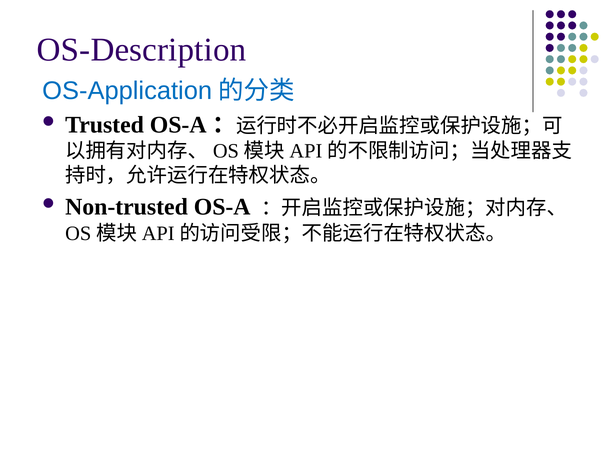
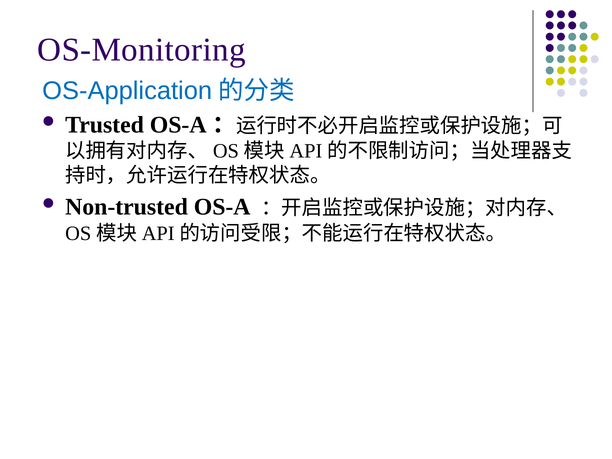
OS-Description: OS-Description -> OS-Monitoring (141, 50)
